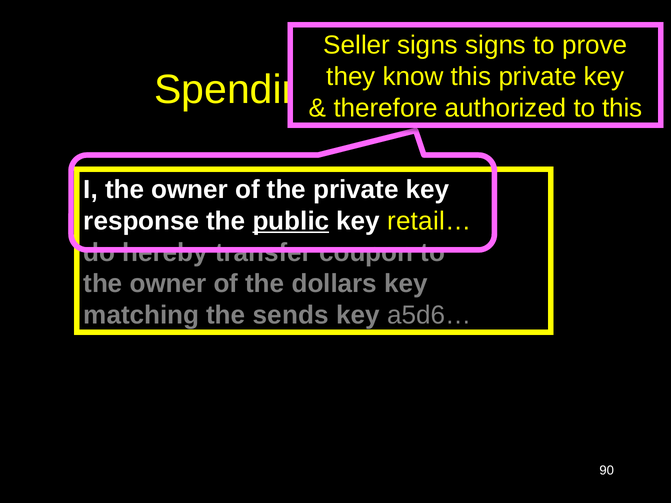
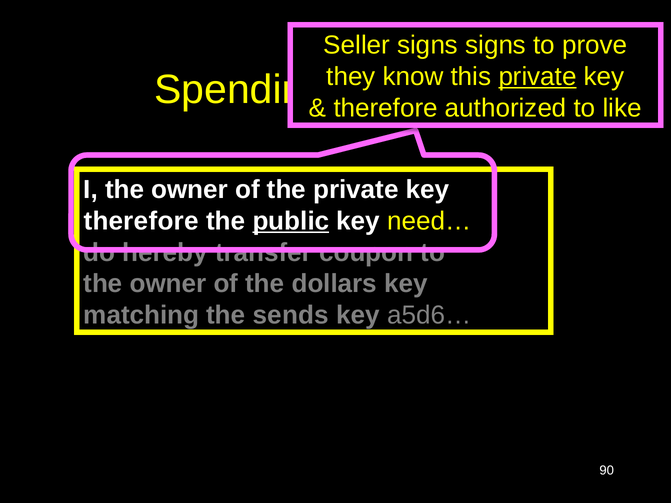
private underline: none -> present (538, 77)
to this: this -> like (622, 108)
response: response -> therefore (141, 221)
retail…: retail… -> need… (429, 221)
